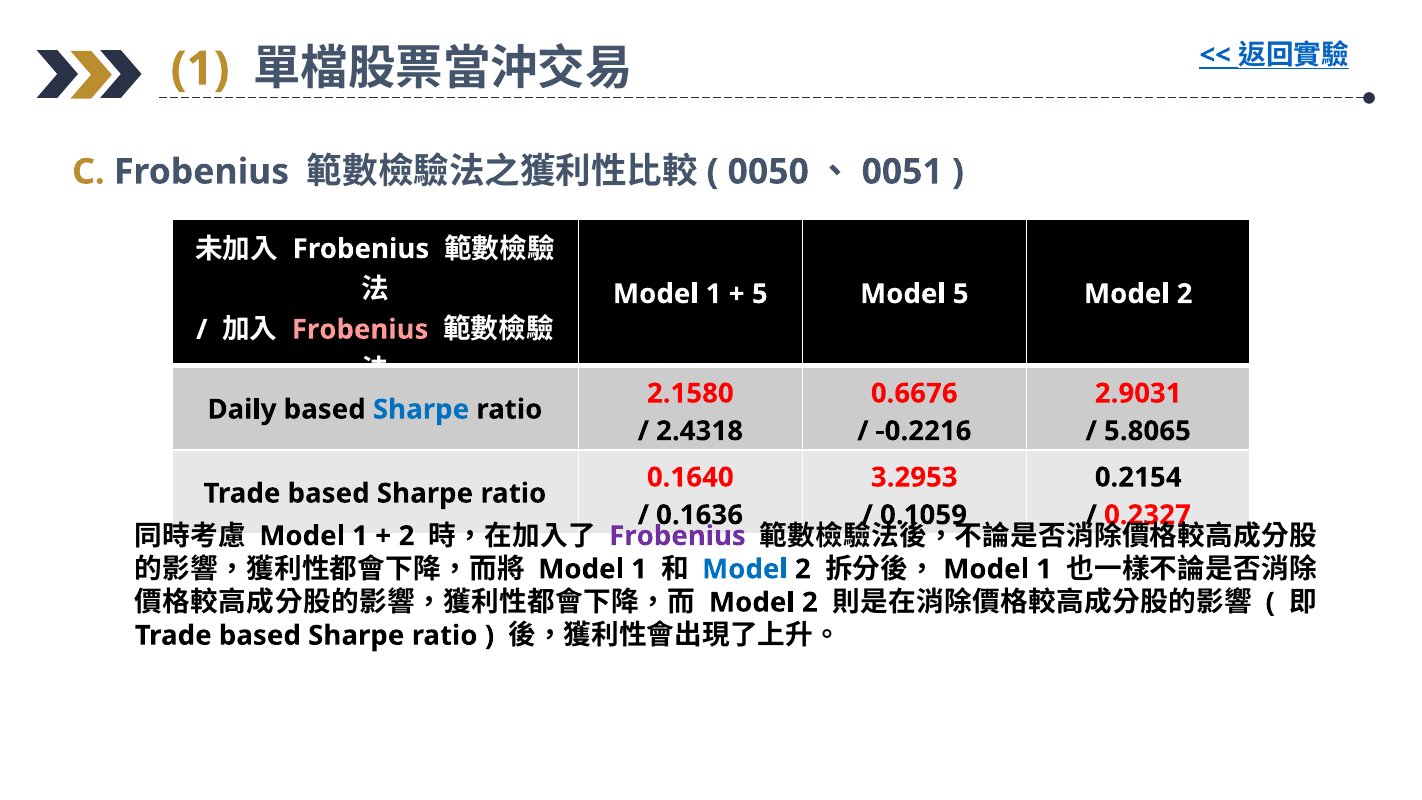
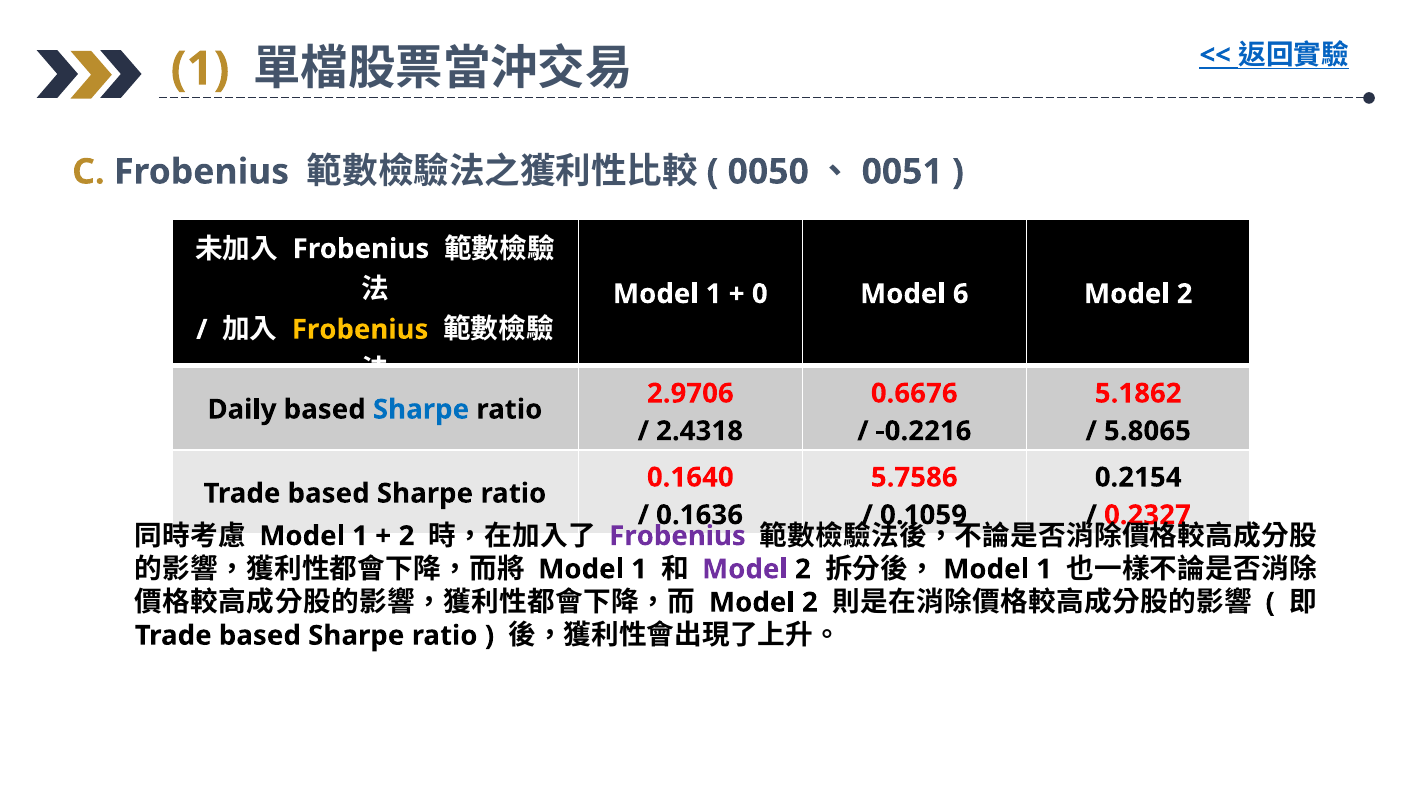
5: 5 -> 0 (760, 294)
Model 5: 5 -> 6 (961, 294)
Frobenius colour: pink -> yellow (360, 330)
2.1580: 2.1580 -> 2.9706 (690, 393)
2.9031: 2.9031 -> 5.1862 (1138, 393)
3.2953: 3.2953 -> 5.7586 (914, 477)
Model colour: blue -> purple (745, 569)
